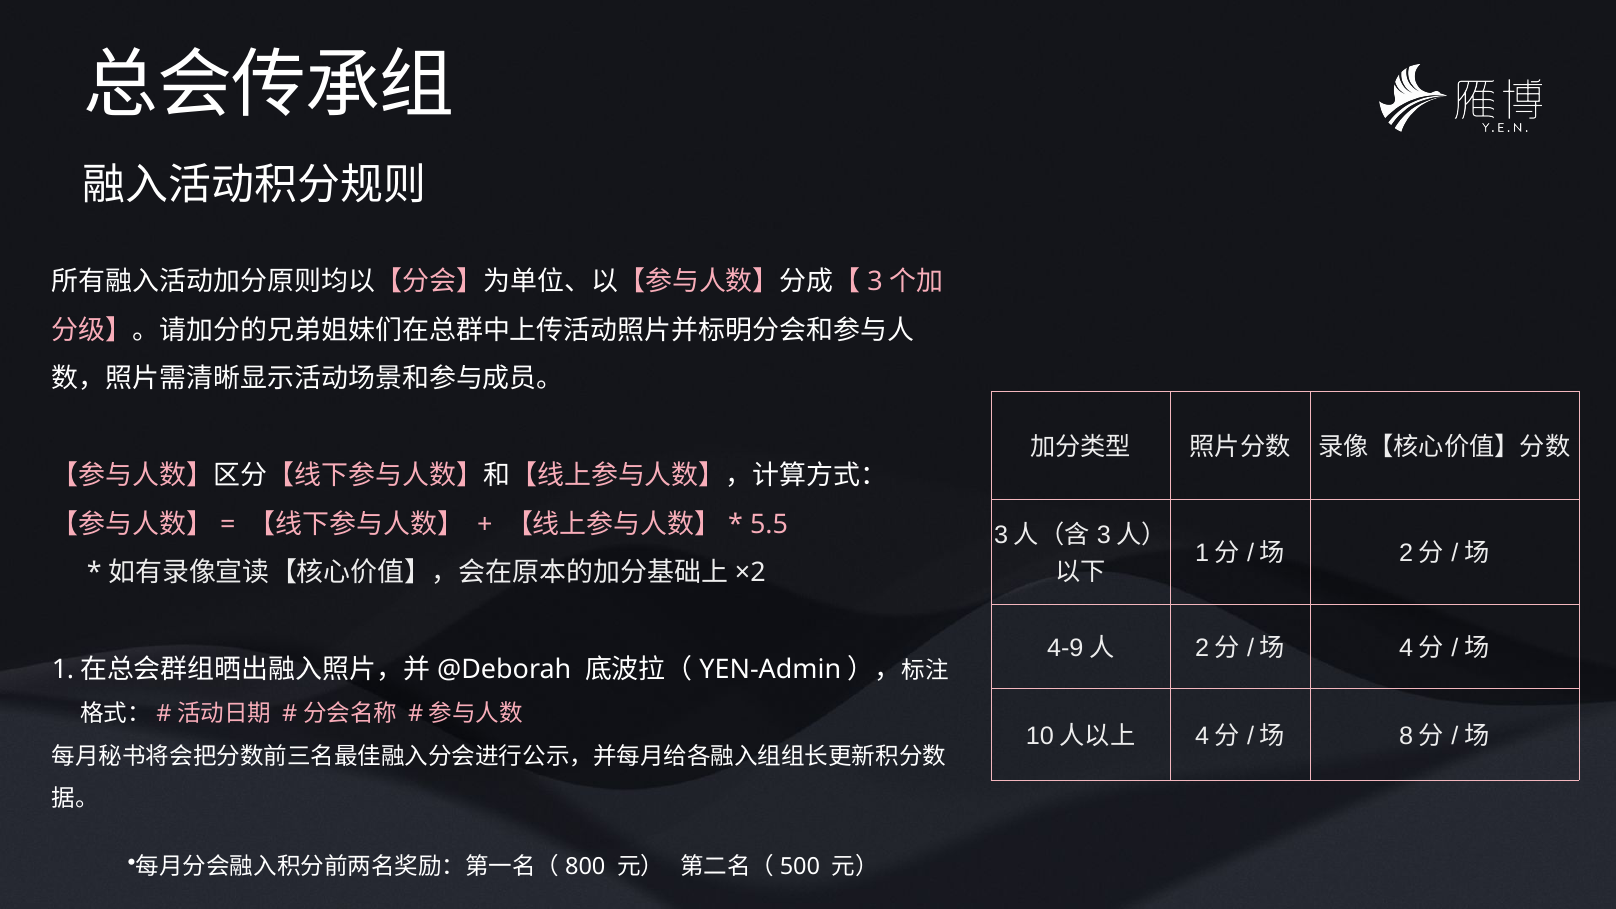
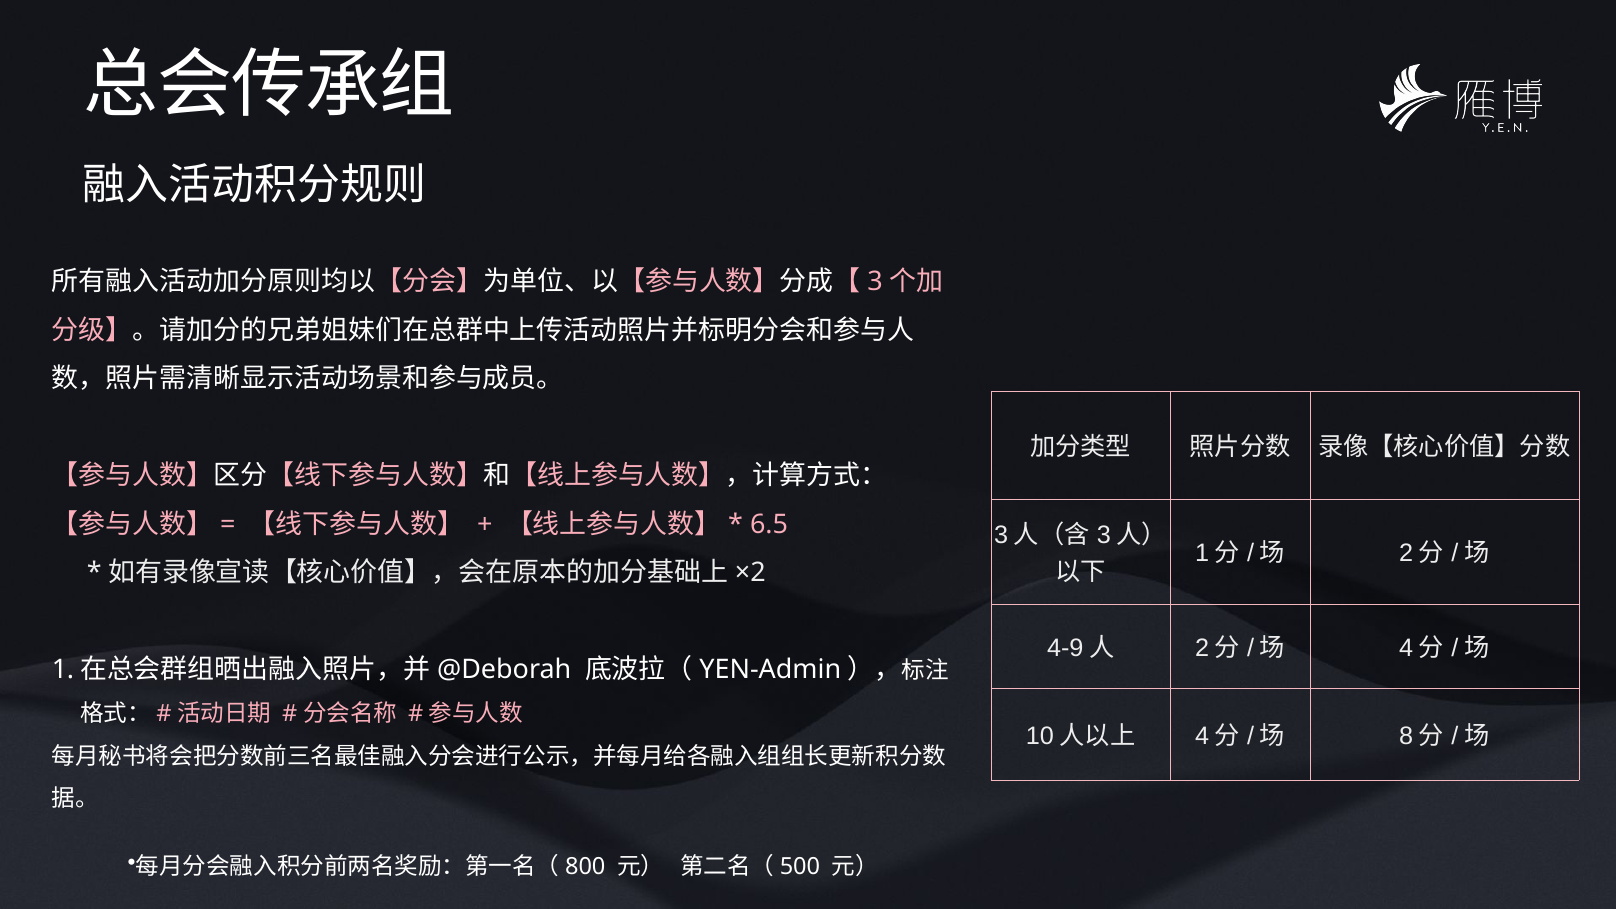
5.5: 5.5 -> 6.5 (769, 524)
